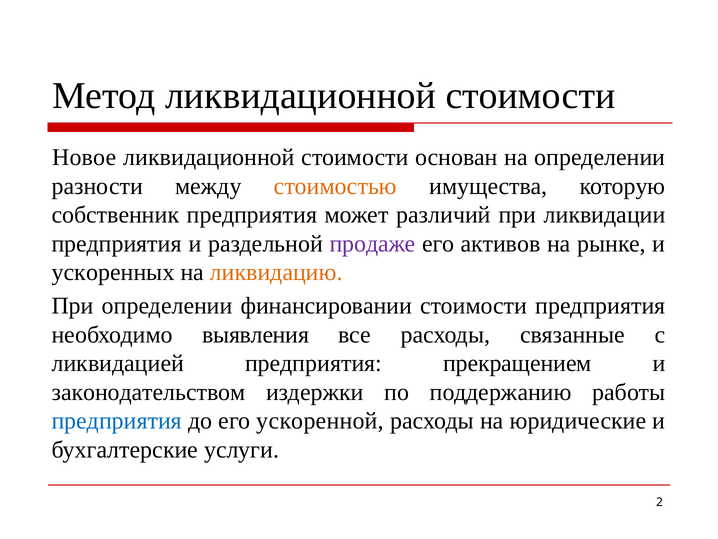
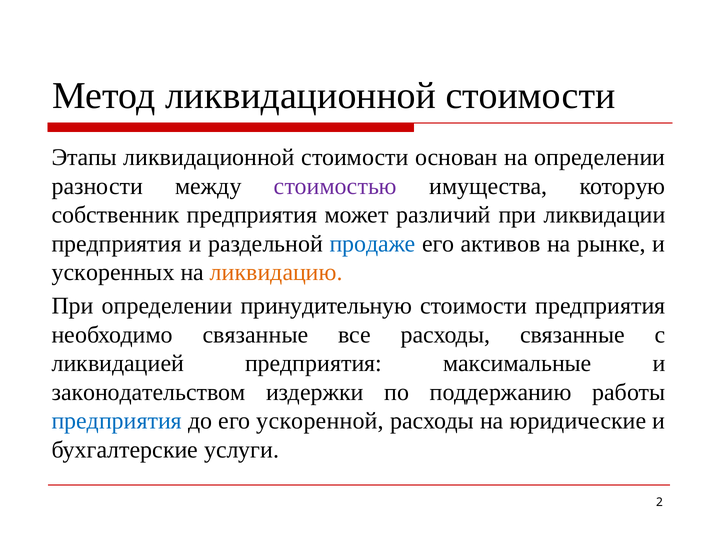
Новое: Новое -> Этапы (84, 157)
стоимостью colour: orange -> purple (335, 186)
продаже colour: purple -> blue (373, 243)
финансировании: финансировании -> принудительную (326, 306)
необходимо выявления: выявления -> связанные (255, 334)
прекращением: прекращением -> максимальные (517, 363)
